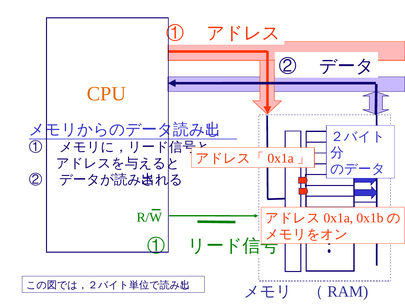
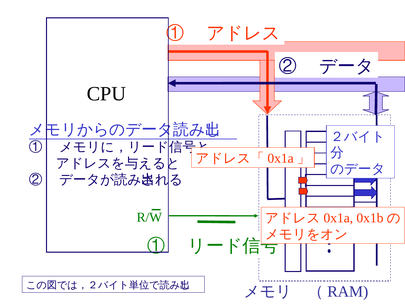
CPU colour: orange -> black (106, 94)
